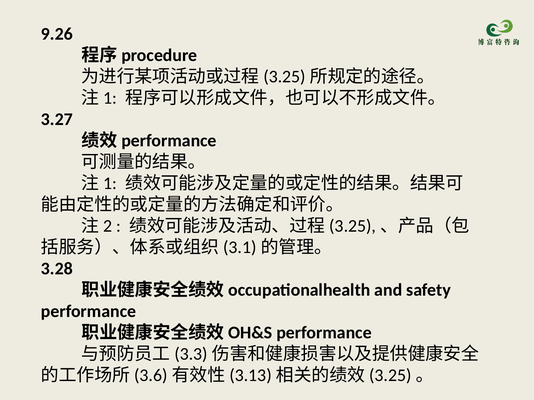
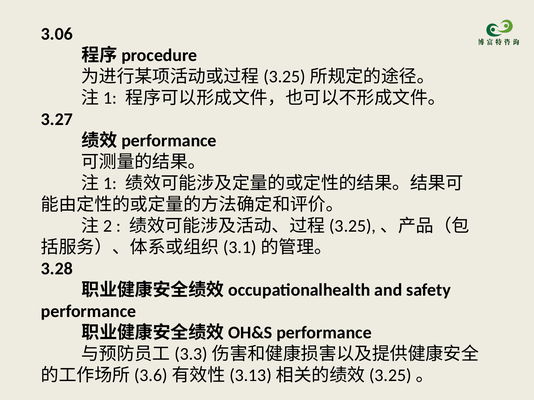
9.26: 9.26 -> 3.06 (57, 34)
